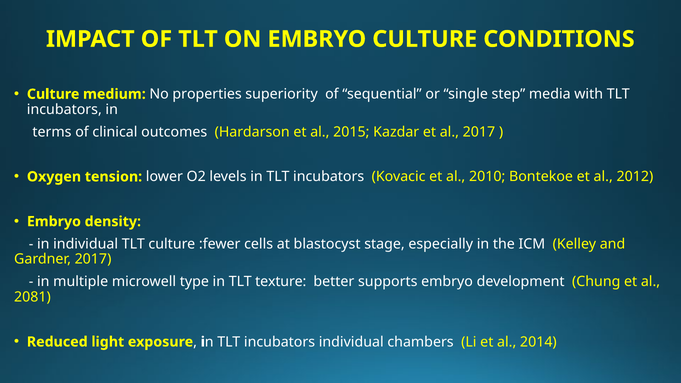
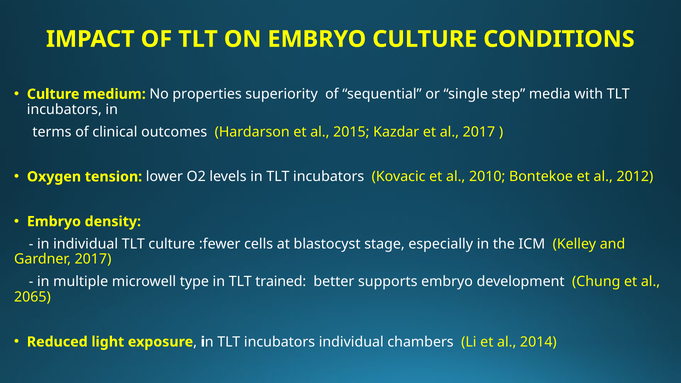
texture: texture -> trained (281, 282)
2081: 2081 -> 2065 (32, 297)
